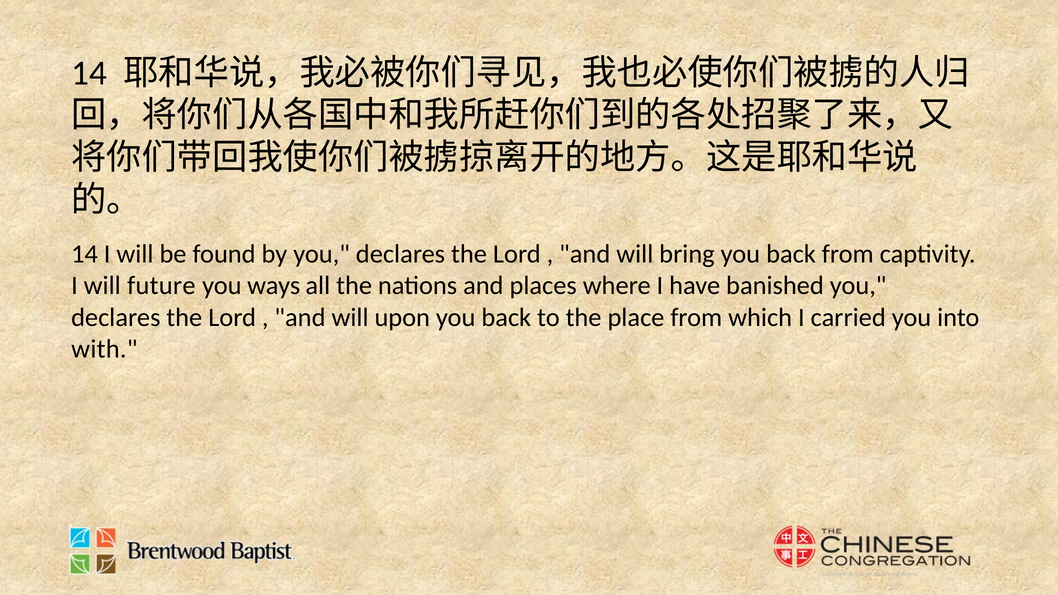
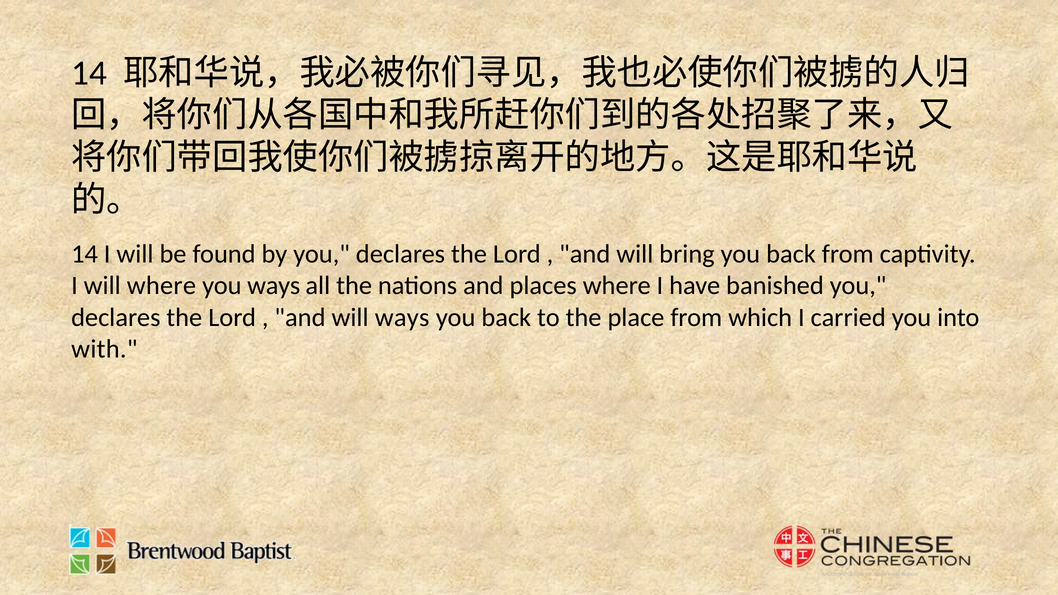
will future: future -> where (161, 286)
will upon: upon -> ways (402, 317)
